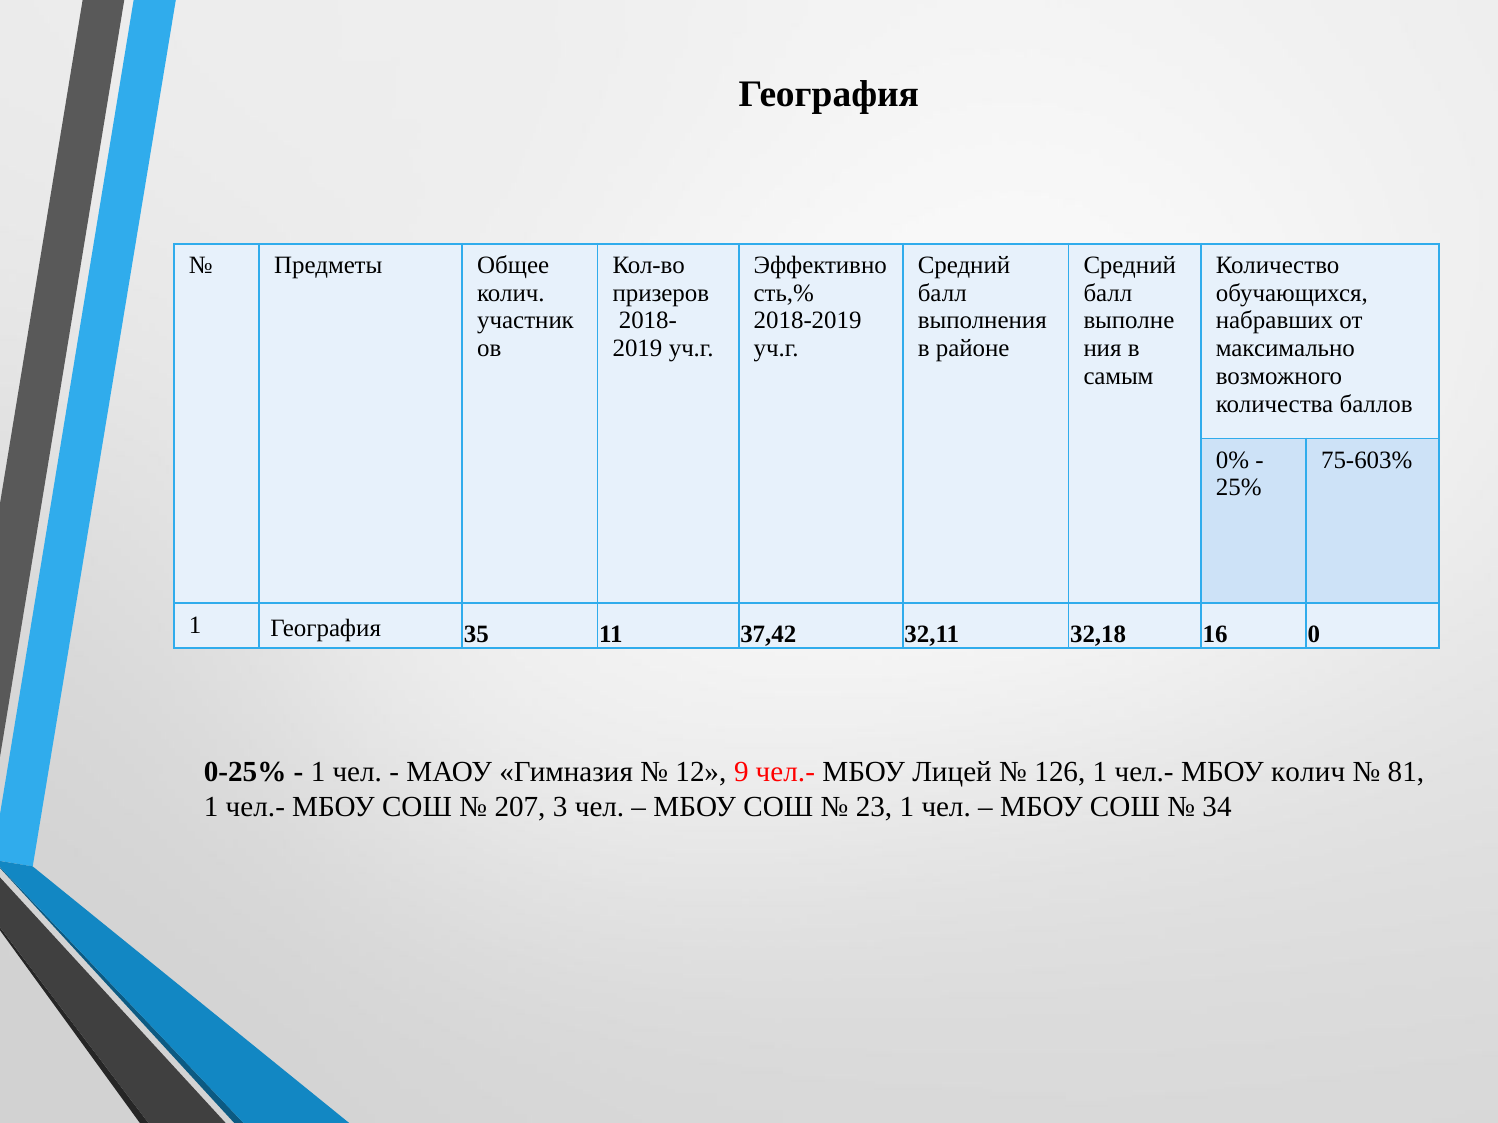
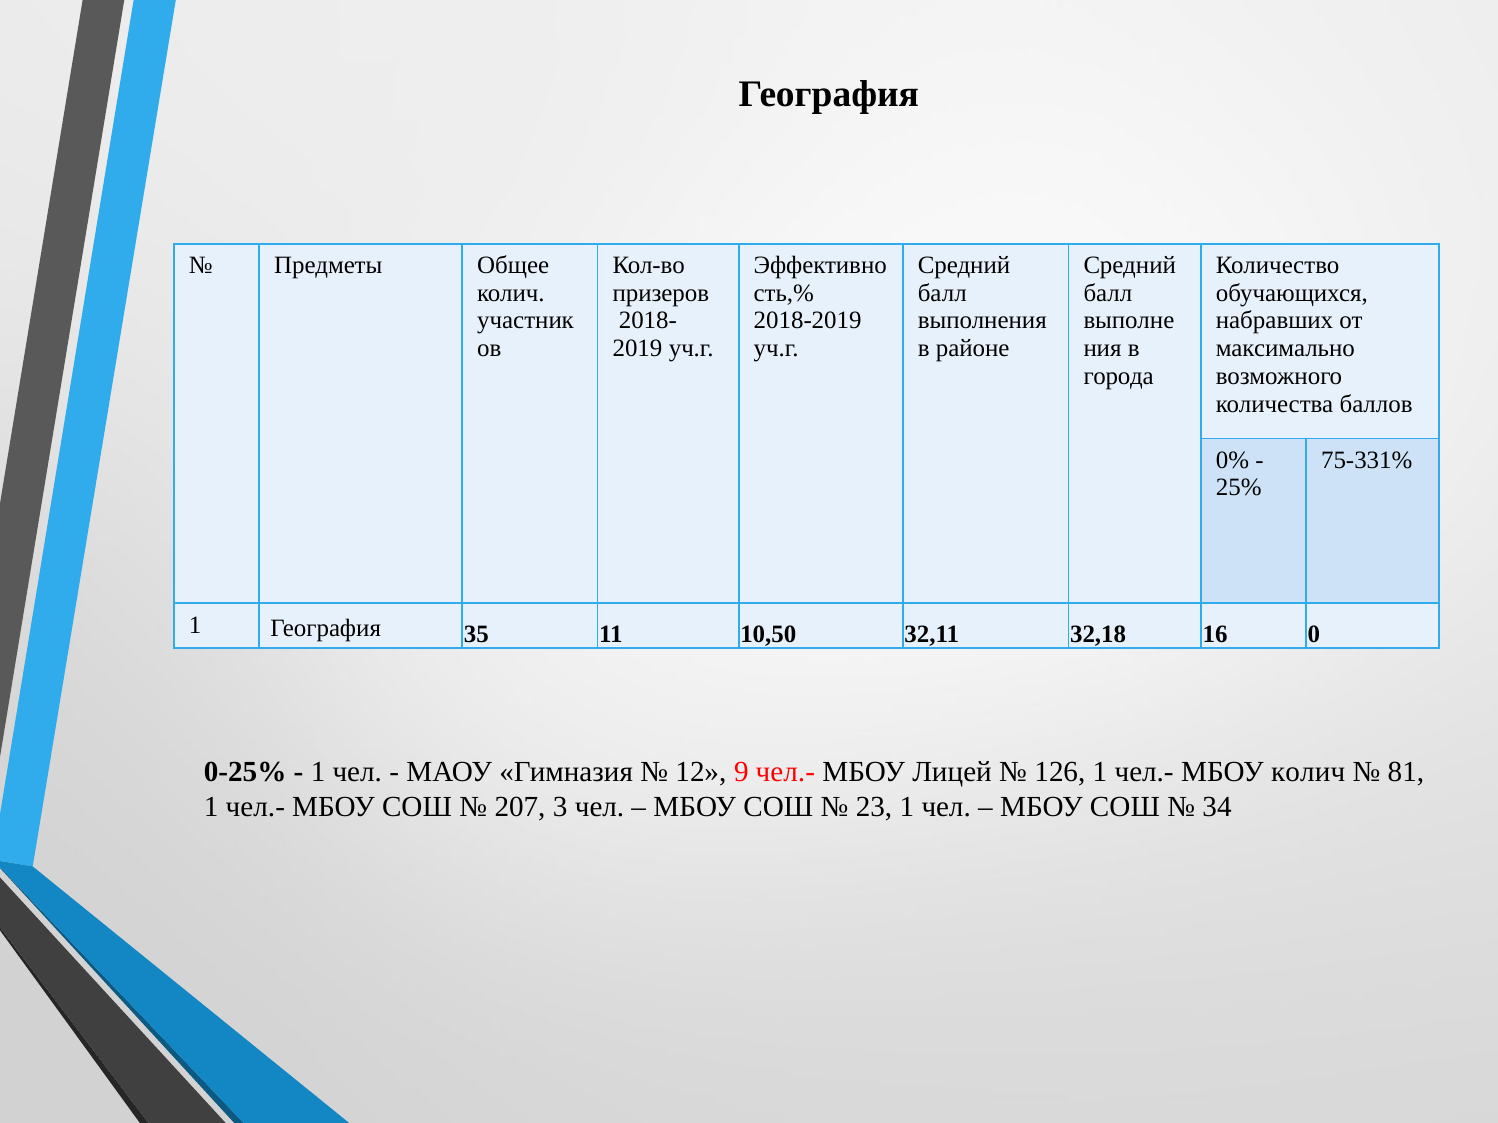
самым: самым -> города (1119, 376)
75-603%: 75-603% -> 75-331% (1367, 460)
37,42: 37,42 -> 10,50 (768, 635)
